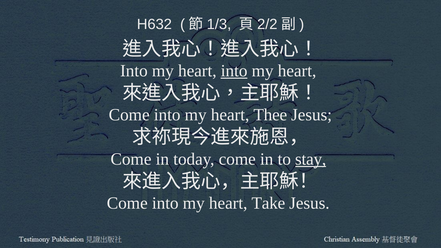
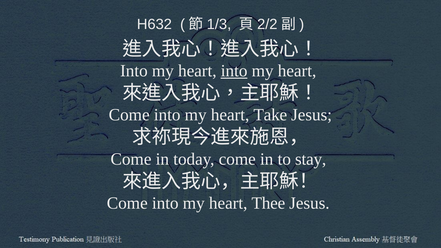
Thee: Thee -> Take (270, 115)
stay underline: present -> none (311, 159)
Take: Take -> Thee (268, 203)
